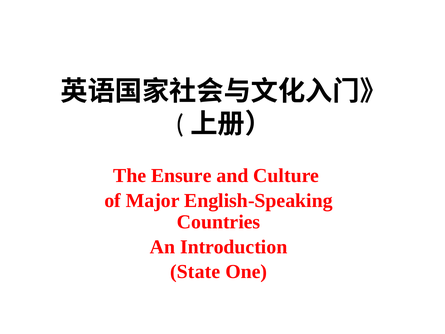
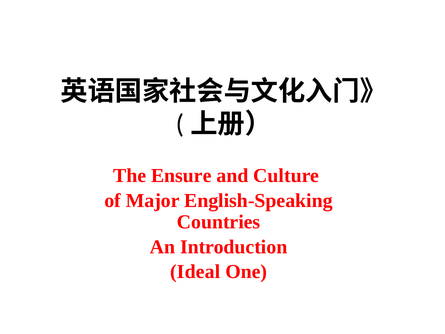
State: State -> Ideal (195, 272)
